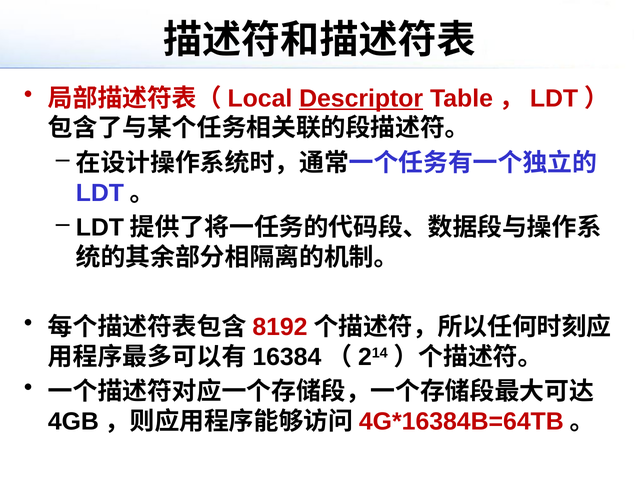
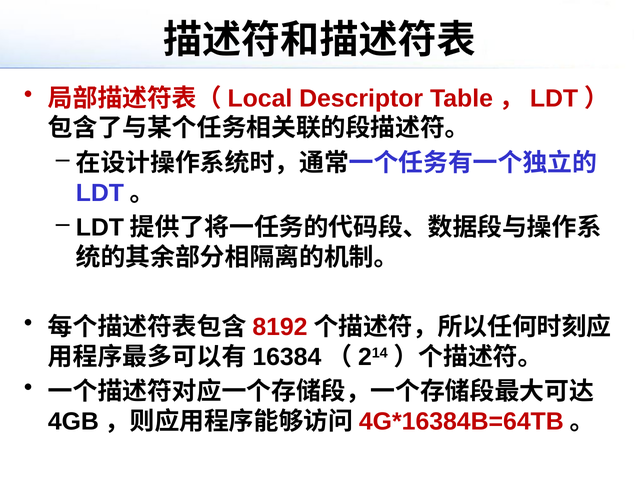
Descriptor underline: present -> none (361, 98)
